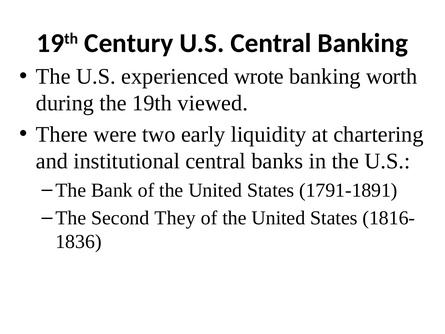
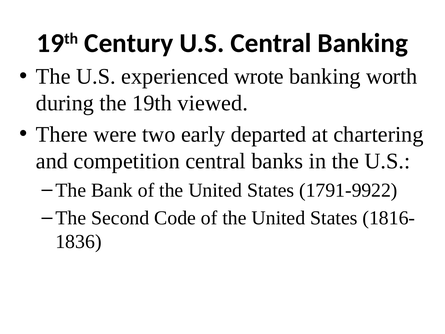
liquidity: liquidity -> departed (269, 134)
institutional: institutional -> competition (127, 161)
1791-1891: 1791-1891 -> 1791-9922 (348, 190)
They: They -> Code (175, 218)
